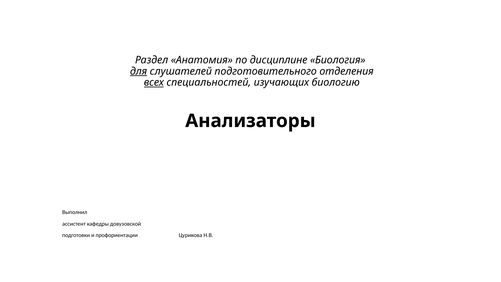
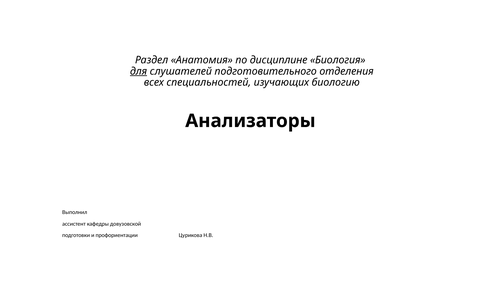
всех underline: present -> none (154, 82)
